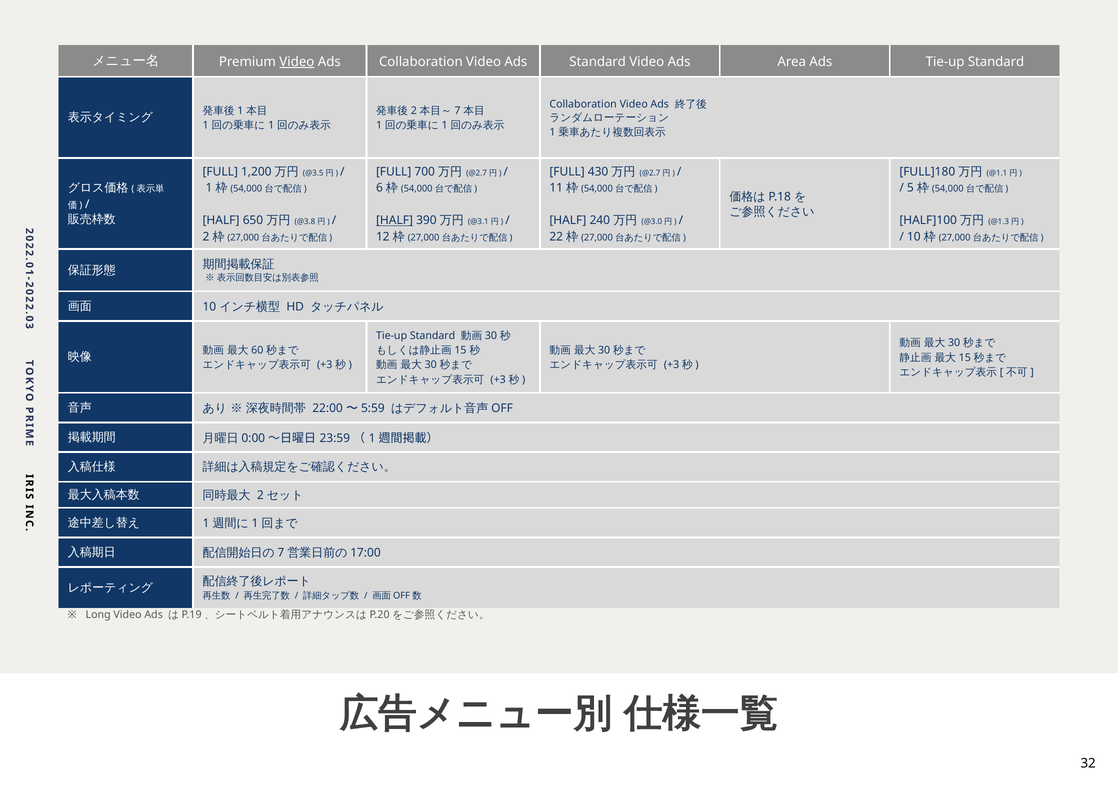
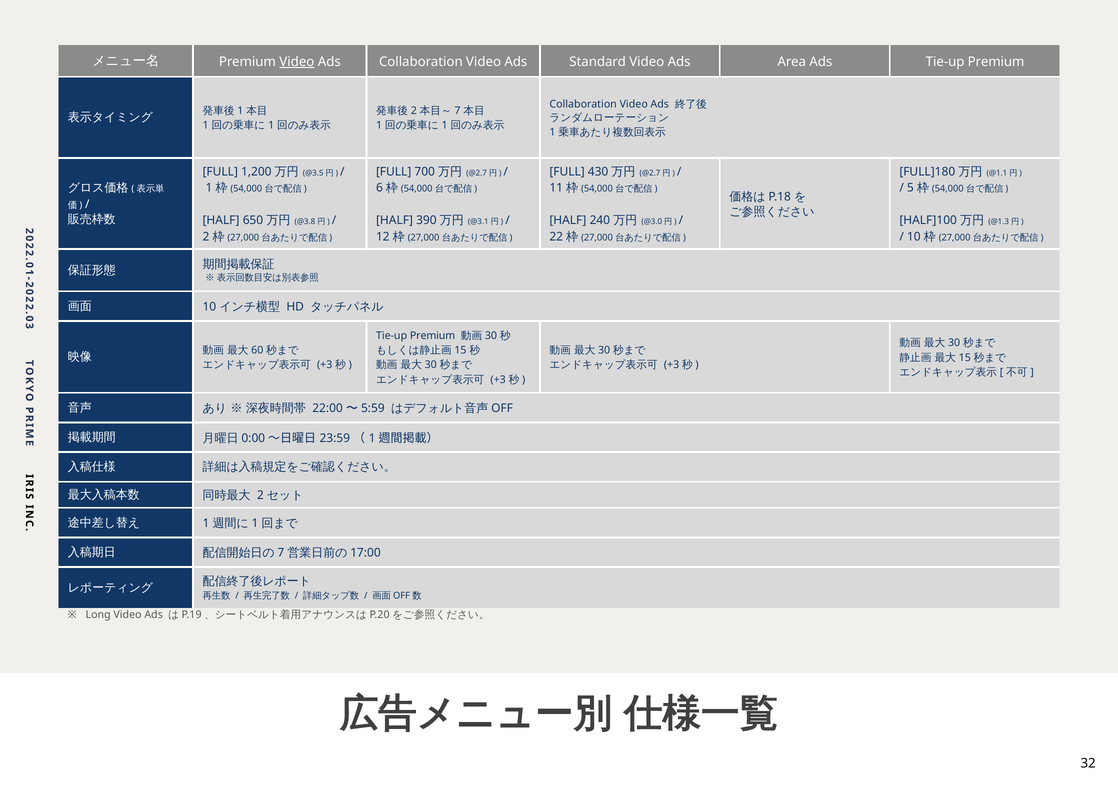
Ads Tie-up Standard: Standard -> Premium (996, 62)
HALF underline: present -> none (394, 220)
Standard: Standard -> Premium (433, 335)
